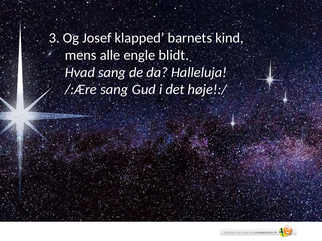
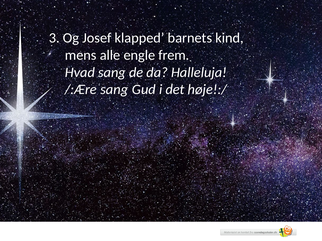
blidt: blidt -> frem (174, 55)
